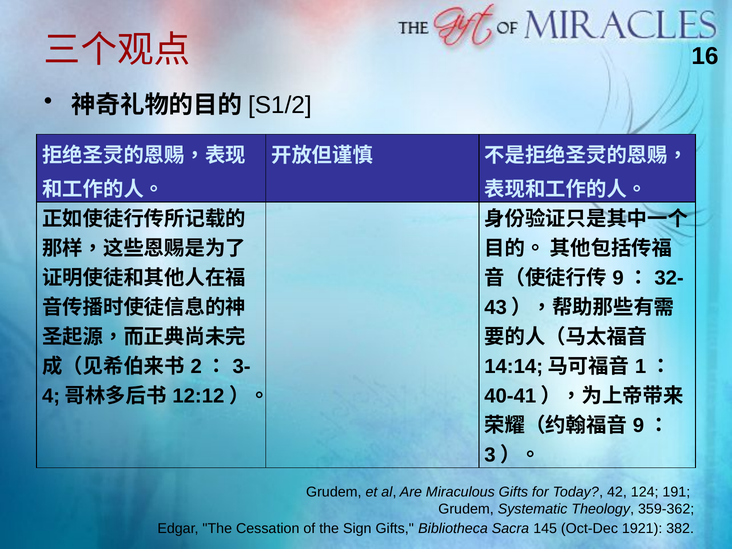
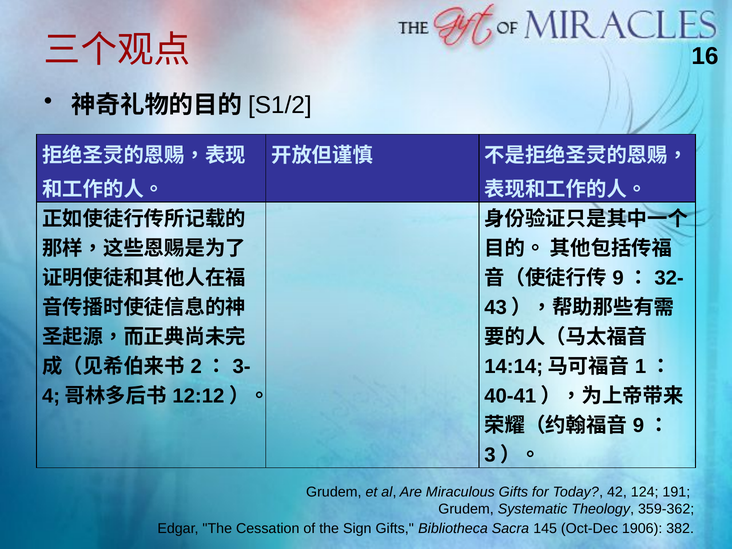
1921: 1921 -> 1906 (642, 528)
